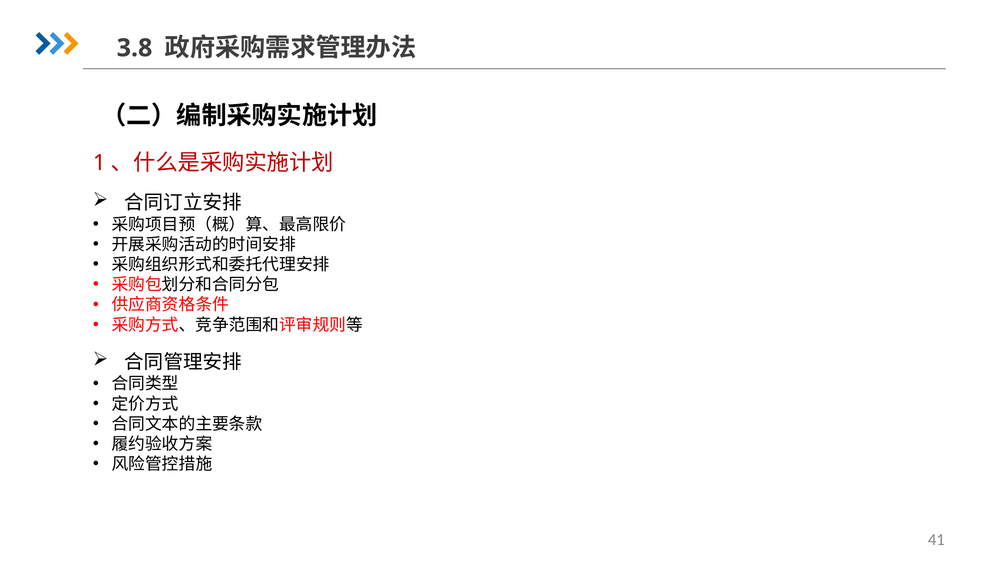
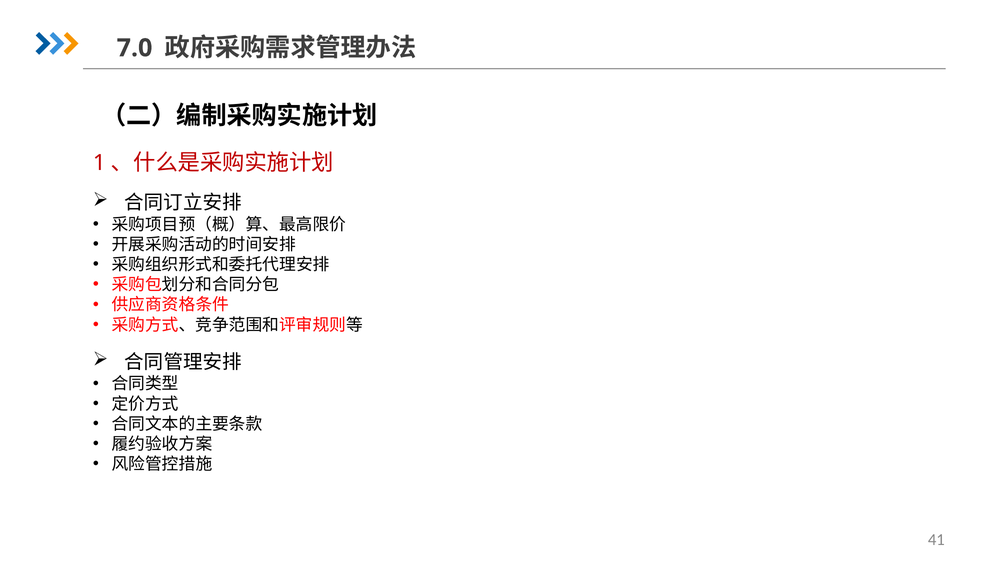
3.8: 3.8 -> 7.0 (135, 48)
